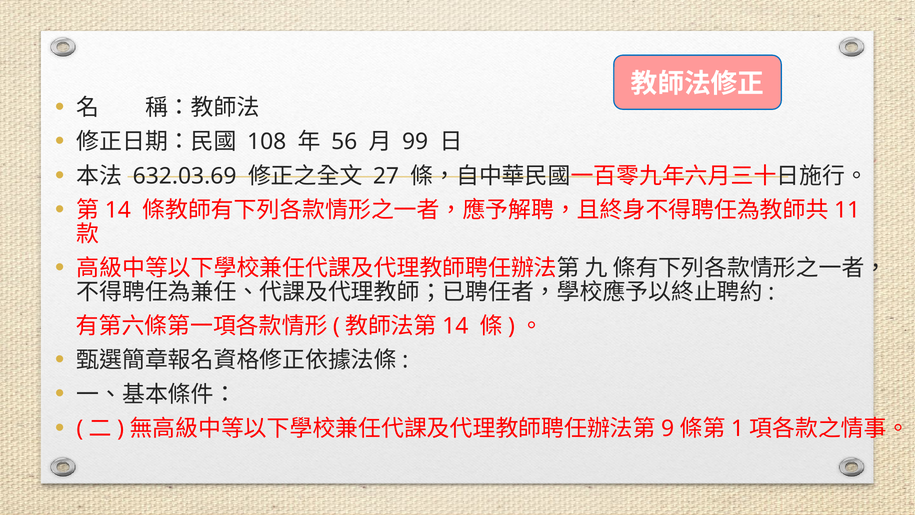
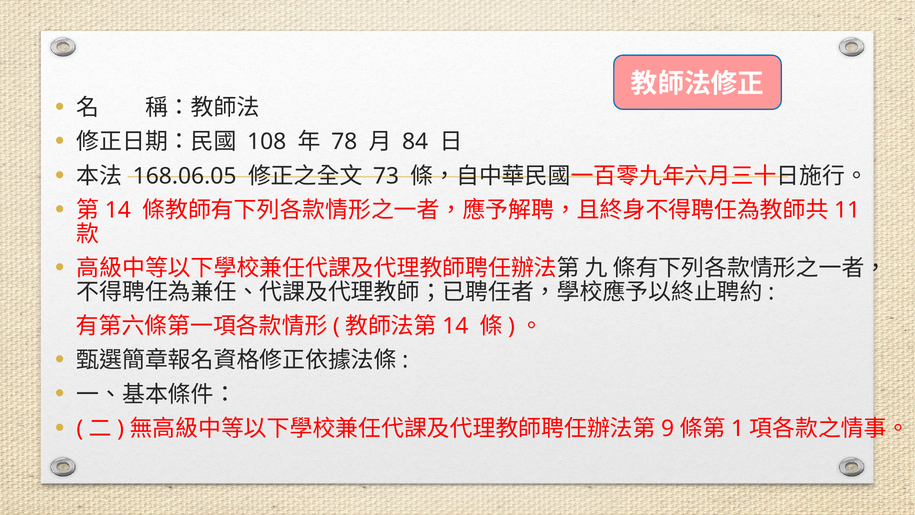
56: 56 -> 78 (344, 142)
99: 99 -> 84 (415, 142)
632.03.69: 632.03.69 -> 168.06.05 (185, 176)
27: 27 -> 73 (386, 176)
